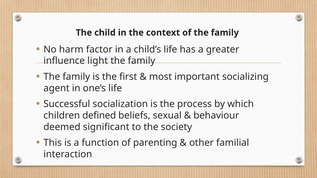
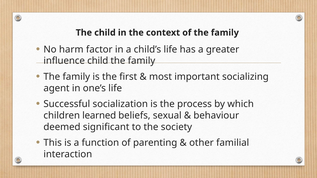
influence light: light -> child (98, 61)
defined: defined -> learned (99, 116)
